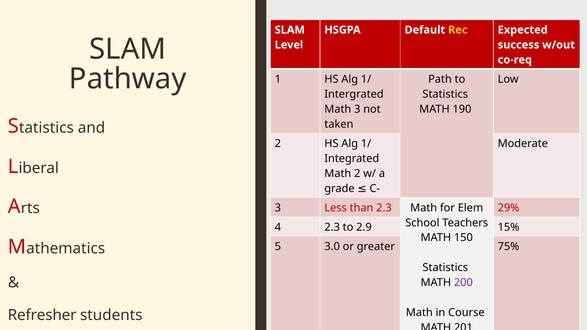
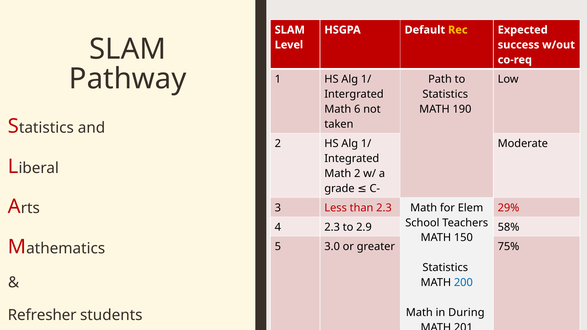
Math 3: 3 -> 6 (357, 109)
15%: 15% -> 58% (509, 227)
200 colour: purple -> blue (463, 283)
Course: Course -> During (466, 313)
